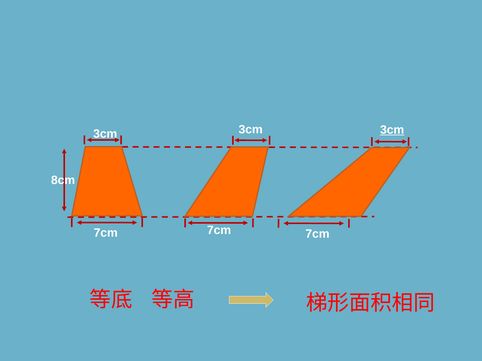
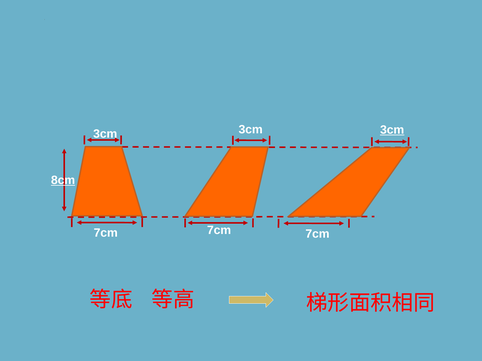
8cm underline: none -> present (63, 180)
